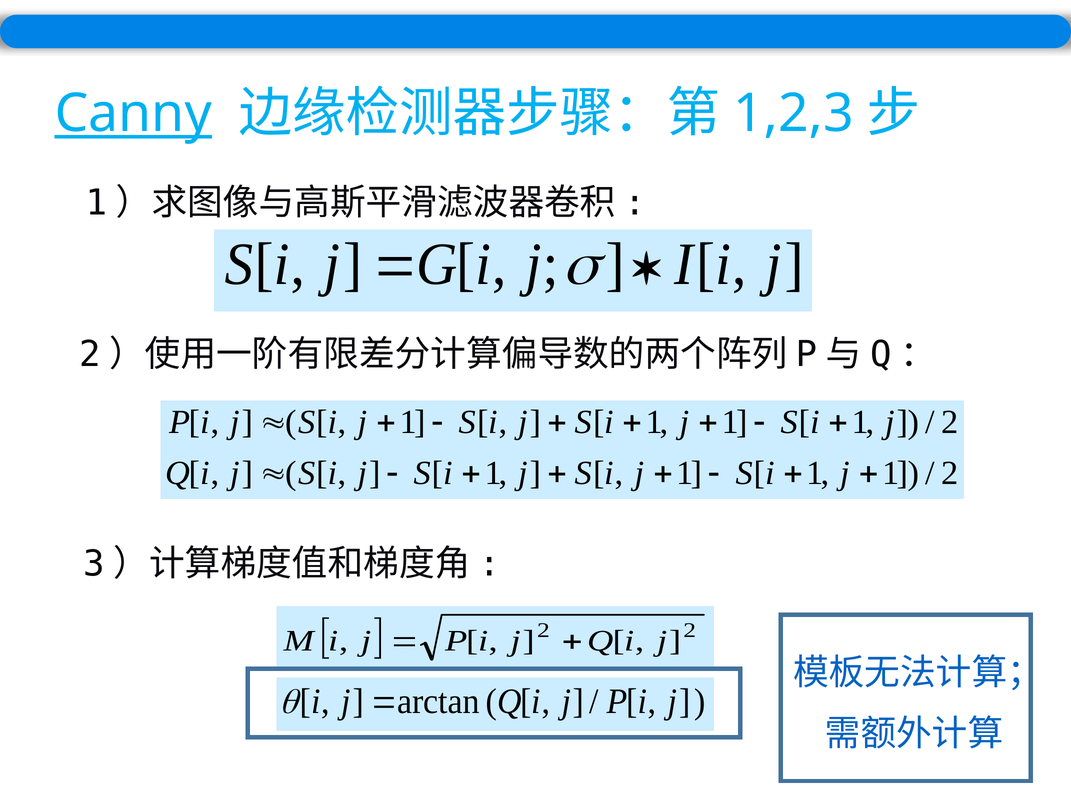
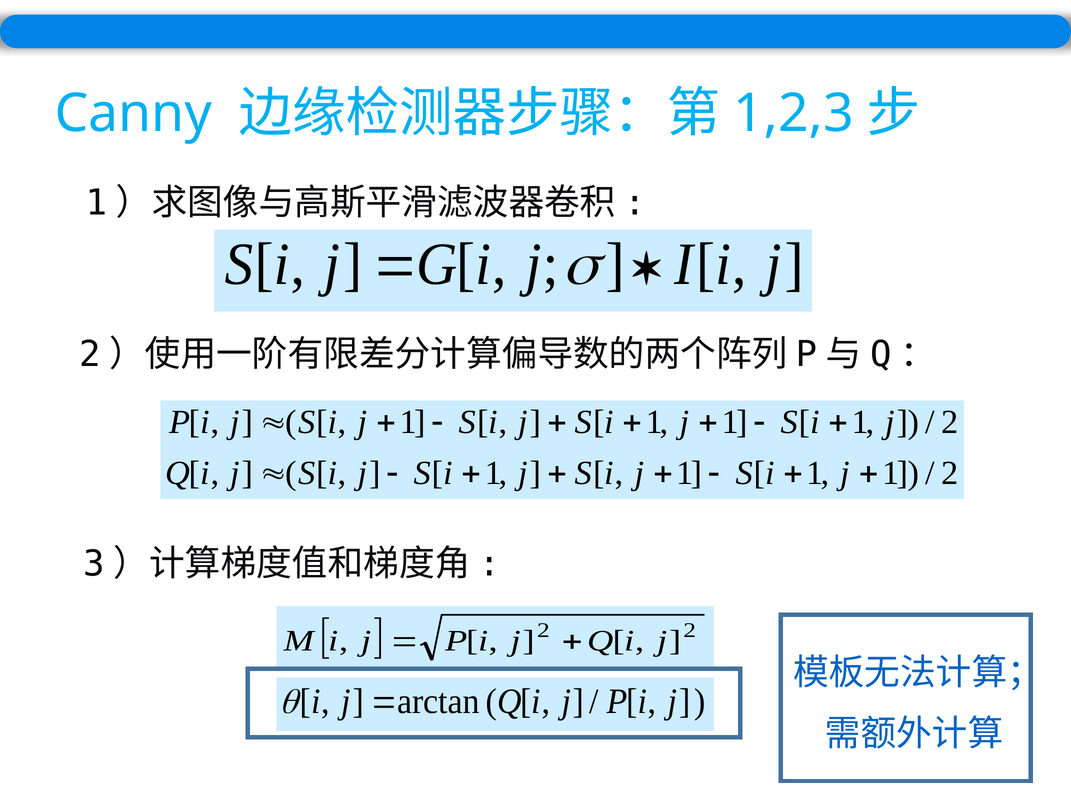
Canny underline: present -> none (133, 114)
